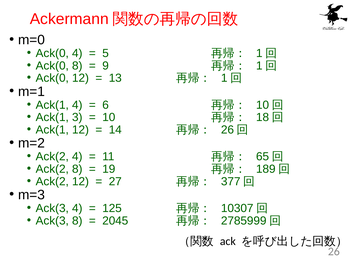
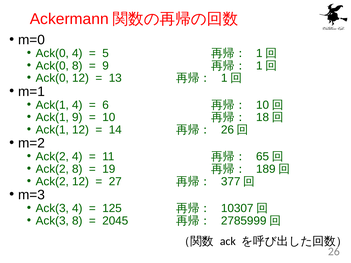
Ack(1 3: 3 -> 9 (77, 117)
